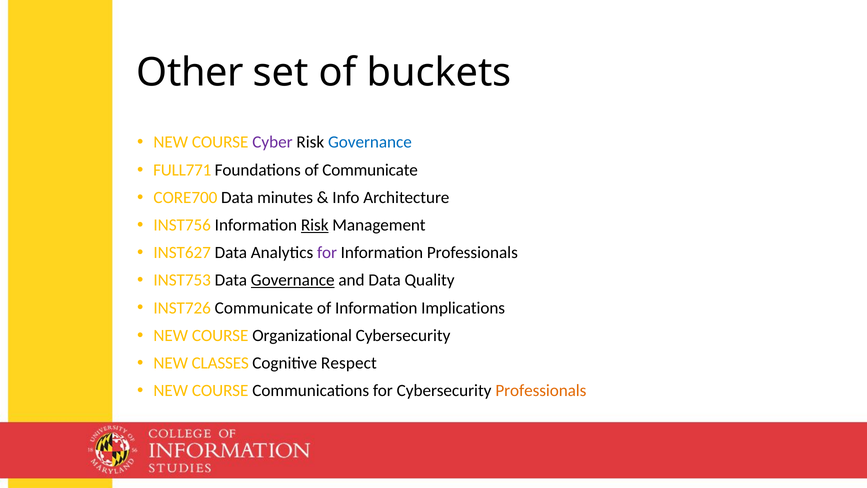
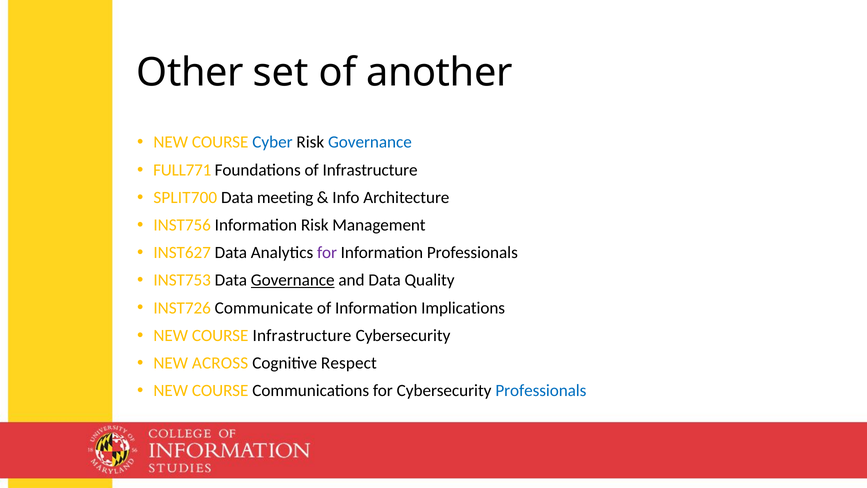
buckets: buckets -> another (439, 73)
Cyber colour: purple -> blue (273, 142)
of Communicate: Communicate -> Infrastructure (370, 170)
CORE700: CORE700 -> SPLIT700 (185, 197)
minutes: minutes -> meeting (285, 197)
Risk underline: present -> none (315, 225)
COURSE Organizational: Organizational -> Infrastructure (302, 335)
CLASSES: CLASSES -> ACROSS (220, 363)
Professionals colour: orange -> blue (541, 390)
